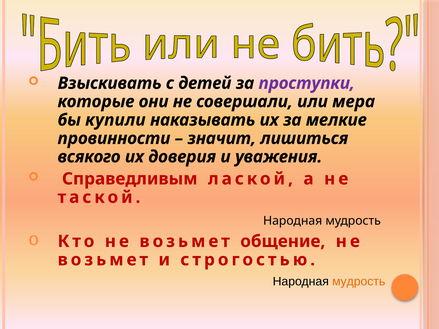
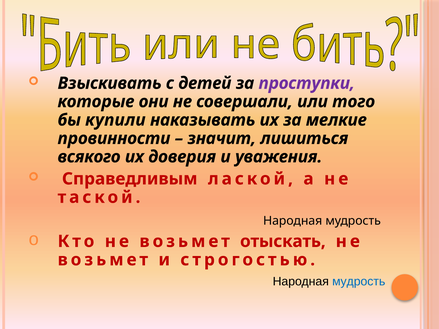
мера: мера -> того (354, 102)
общение: общение -> отыскать (283, 242)
мудрость colour: orange -> blue (359, 282)
